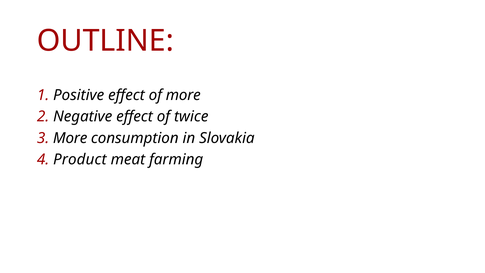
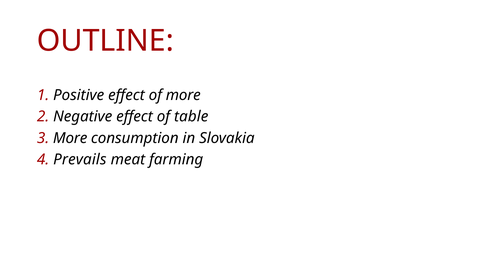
twice: twice -> table (191, 117)
Product: Product -> Prevails (80, 159)
